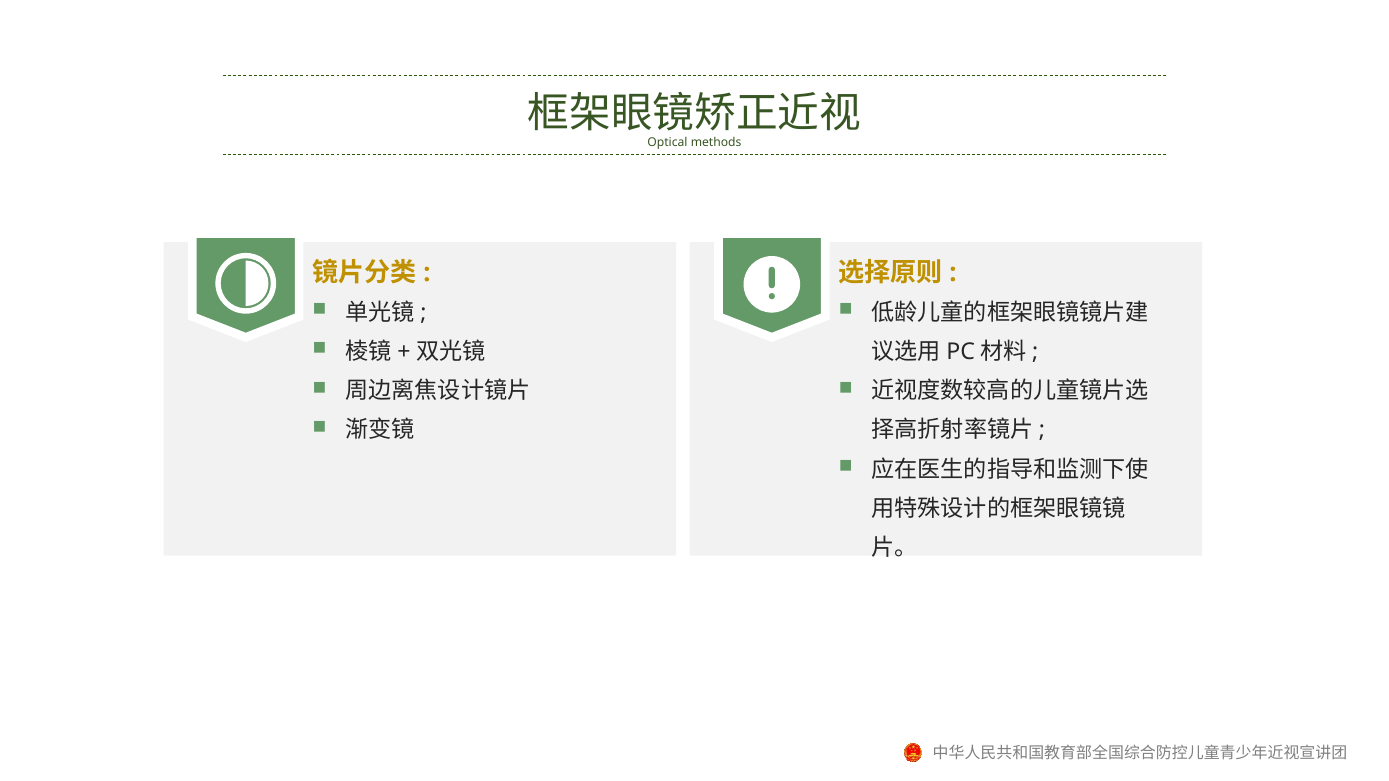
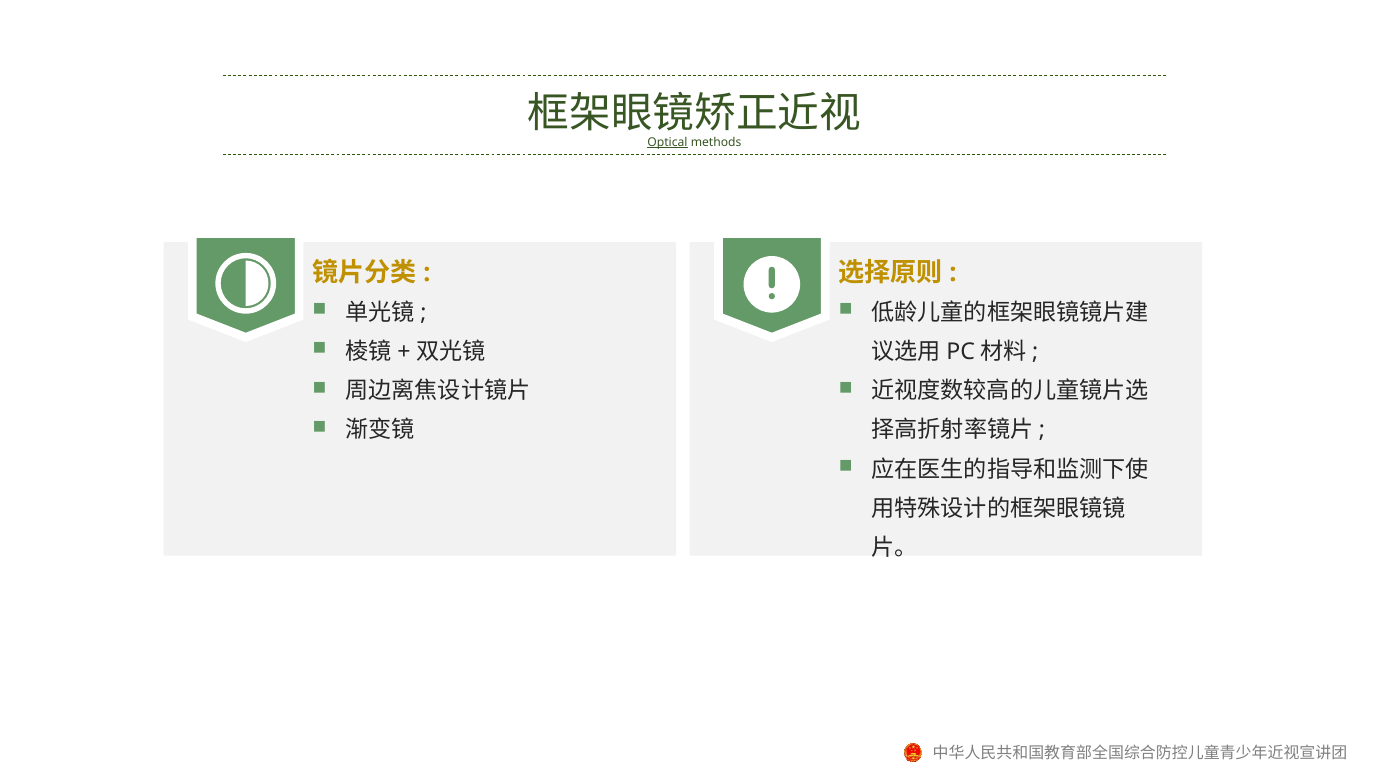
Optical underline: none -> present (668, 142)
